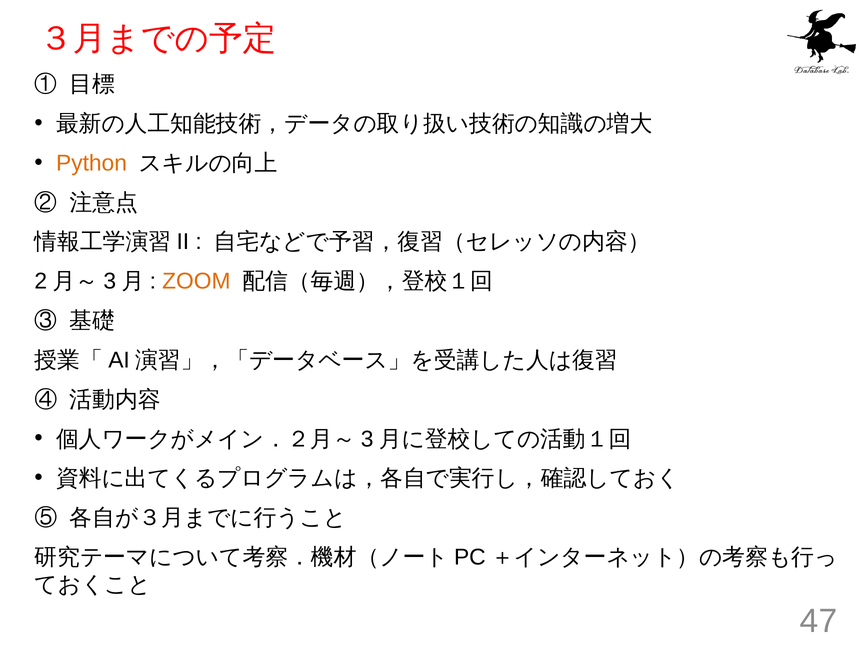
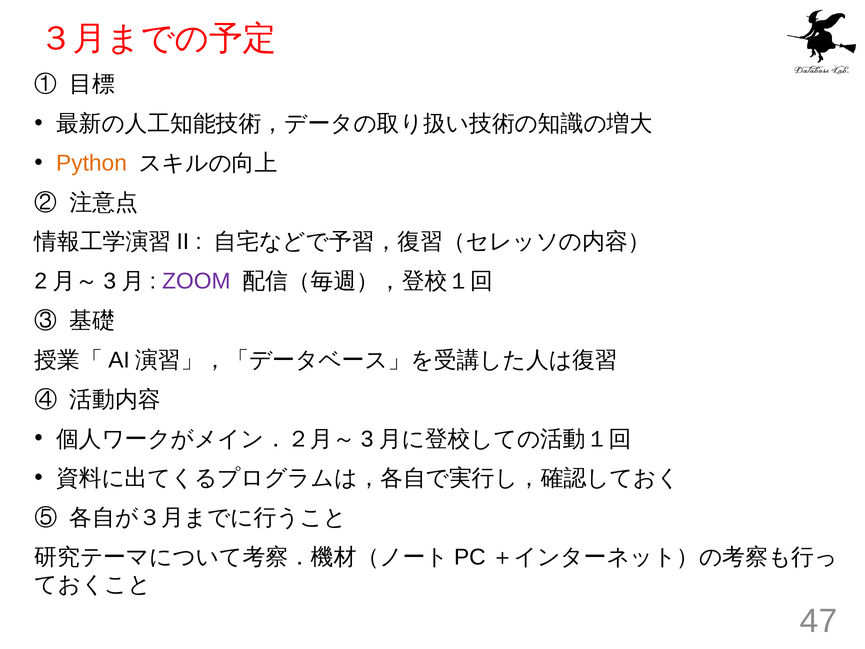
ZOOM colour: orange -> purple (196, 281)
